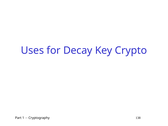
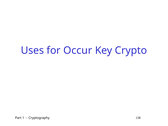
Decay: Decay -> Occur (78, 50)
